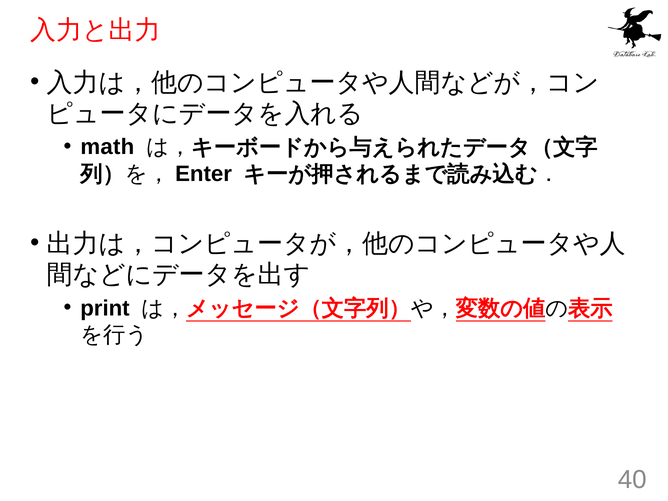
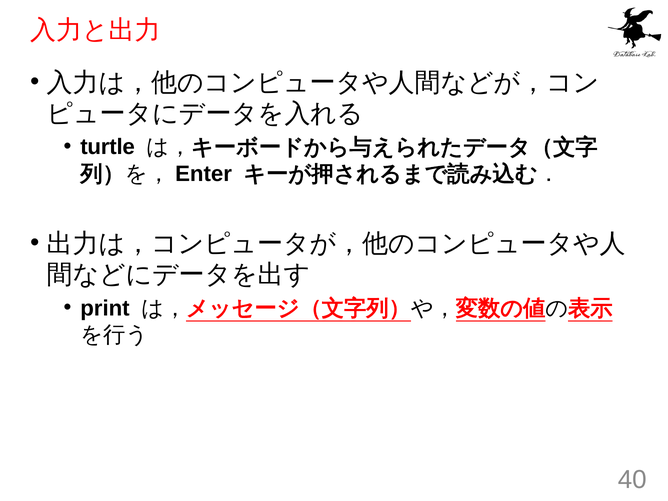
math: math -> turtle (108, 147)
